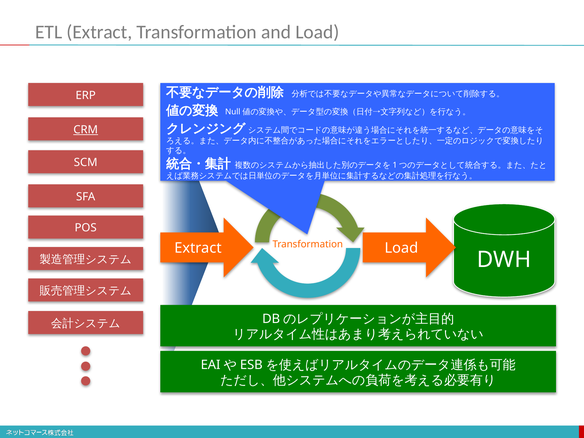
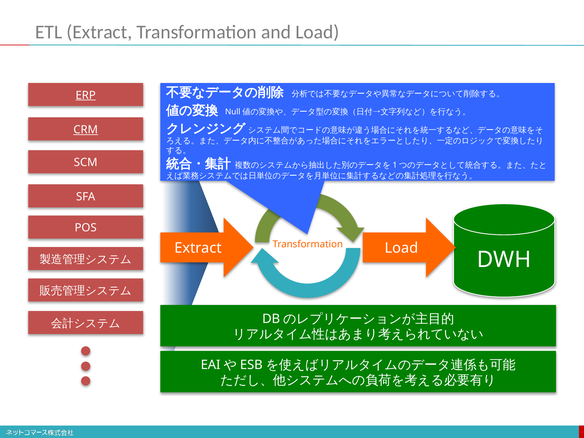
ERP underline: none -> present (86, 95)
